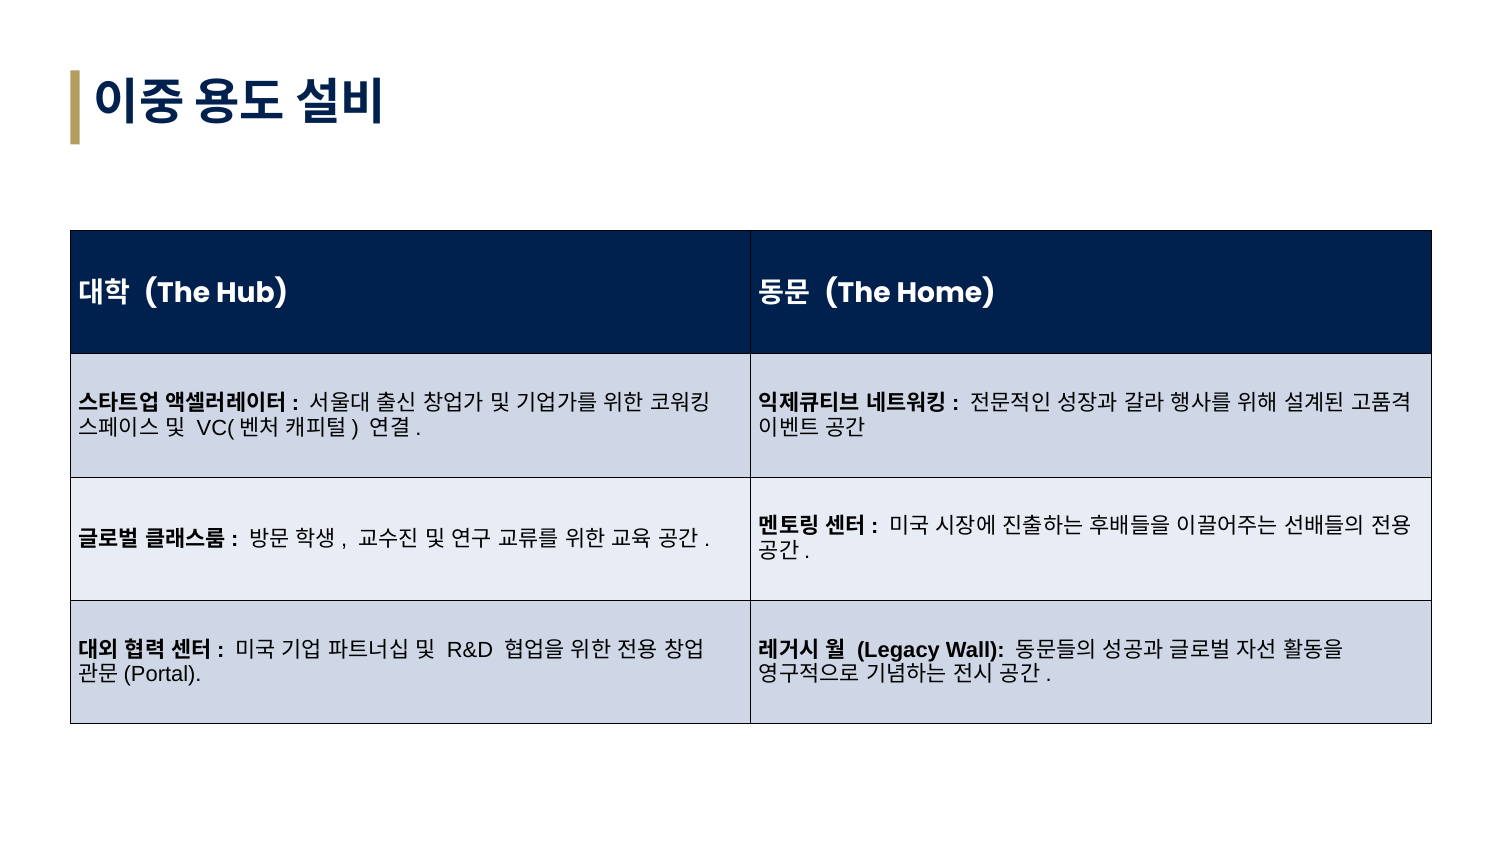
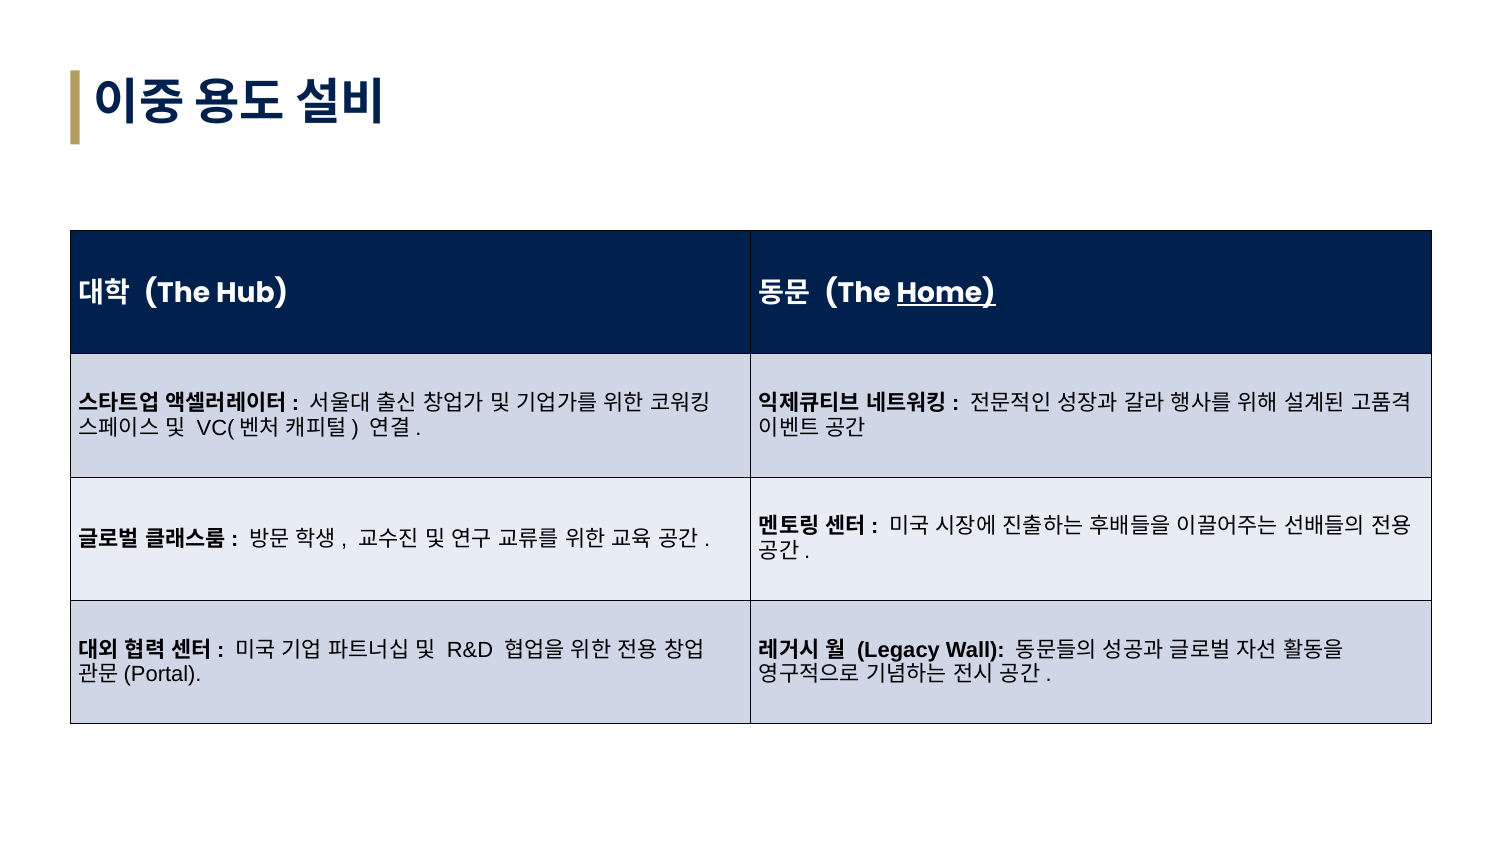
Home underline: none -> present (946, 293)
